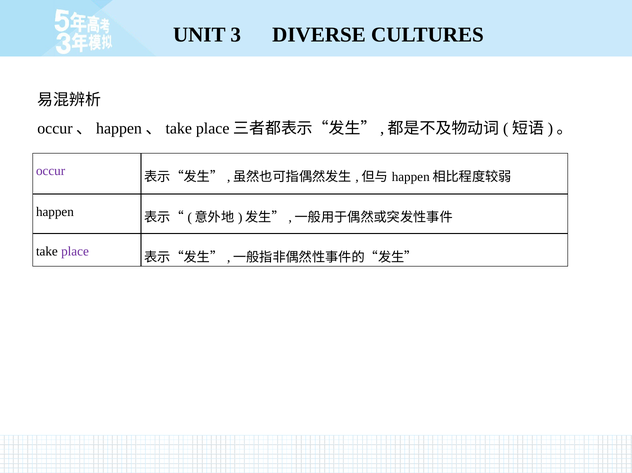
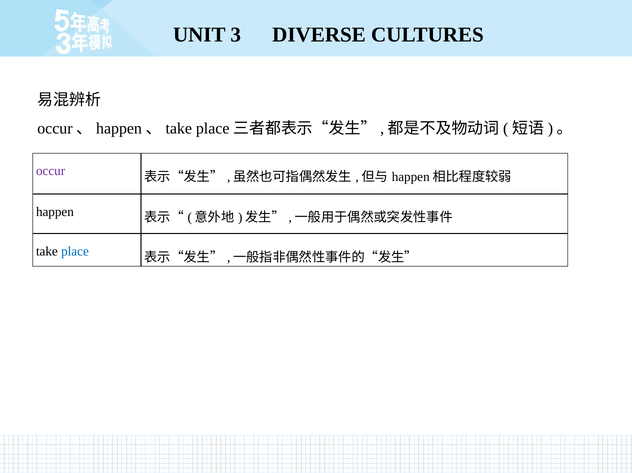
place colour: purple -> blue (75, 251)
